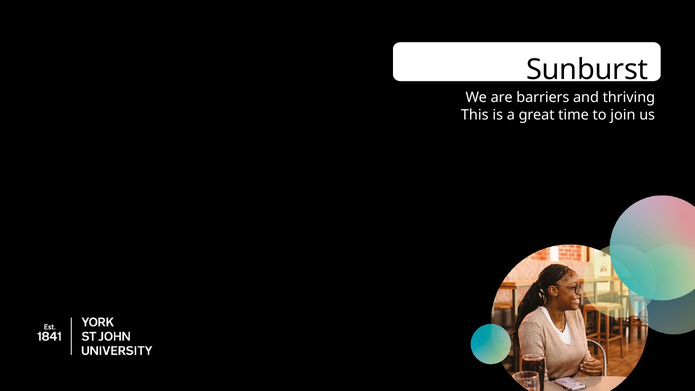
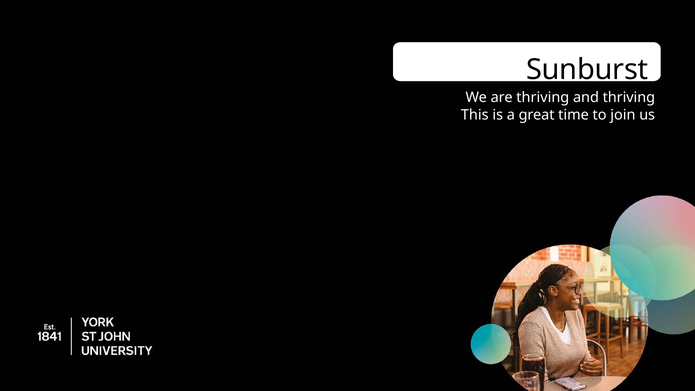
are barriers: barriers -> thriving (543, 97)
